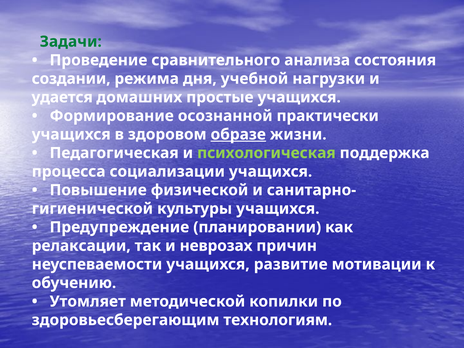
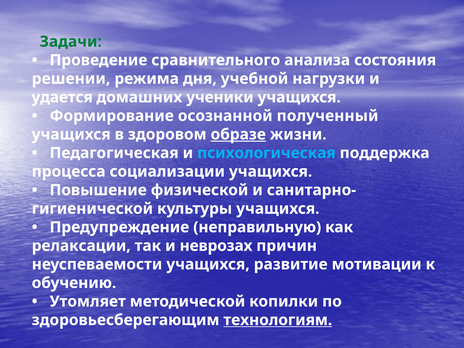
создании: создании -> решении (71, 79)
простые: простые -> ученики (220, 97)
практически: практически -> полученный (328, 116)
психологическая colour: light green -> light blue (266, 153)
планировании: планировании -> неправильную (257, 227)
технологиям underline: none -> present (278, 320)
